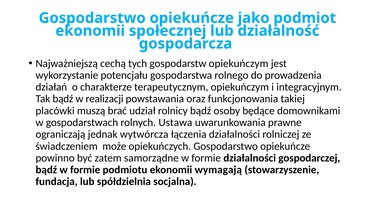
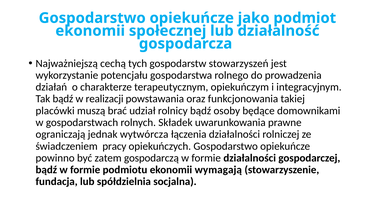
gospodarstw opiekuńczym: opiekuńczym -> stowarzyszeń (239, 63)
Ustawa: Ustawa -> Składek (175, 122)
może: może -> pracy (114, 146)
samorządne: samorządne -> gospodarczą (151, 158)
